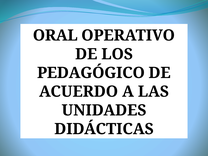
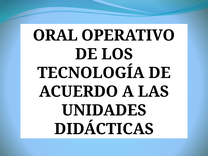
PEDAGÓGICO: PEDAGÓGICO -> TECNOLOGÍA (91, 73)
